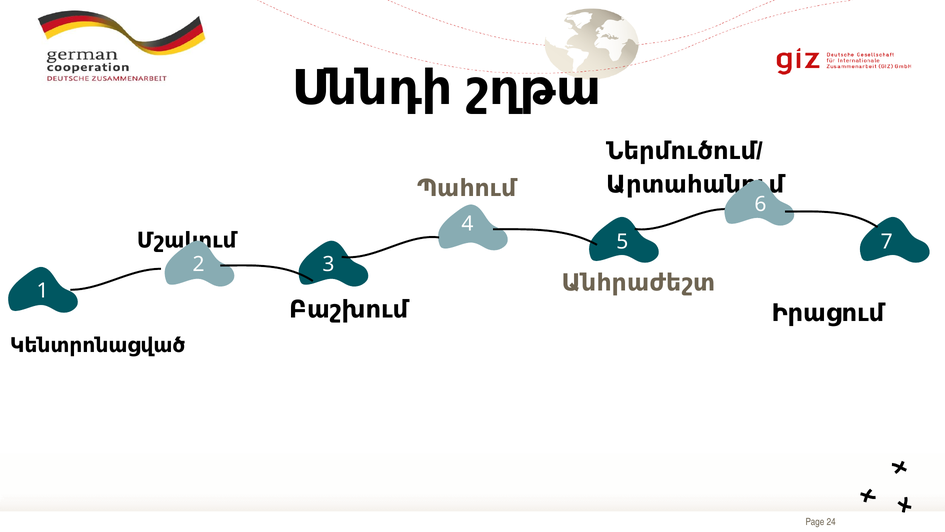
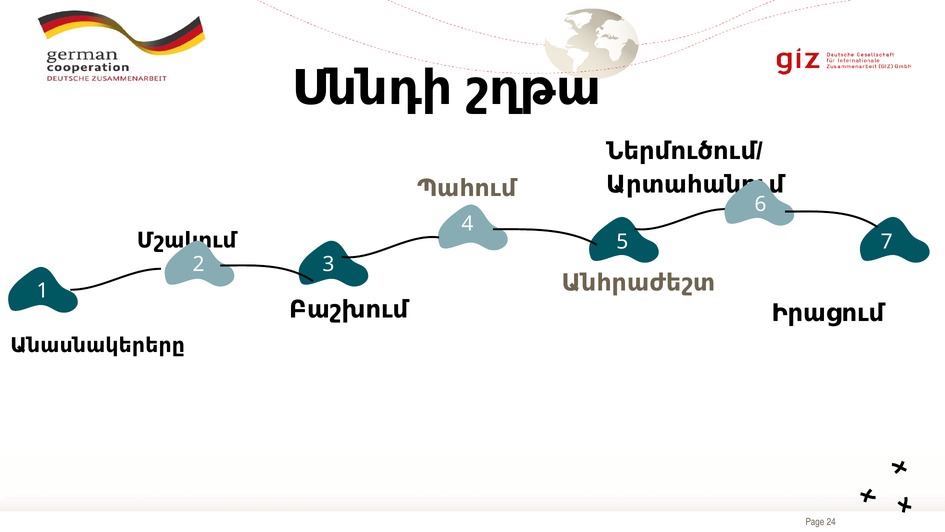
Կենտրոնացված: Կենտրոնացված -> Անասնակերերը (98, 345)
